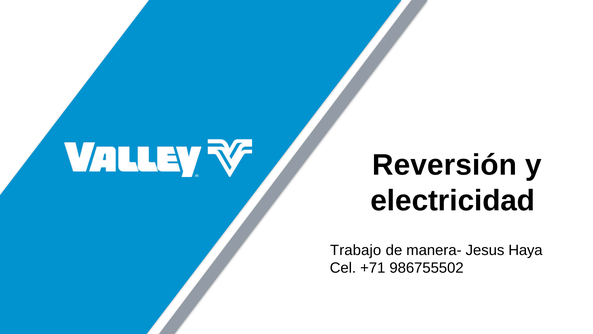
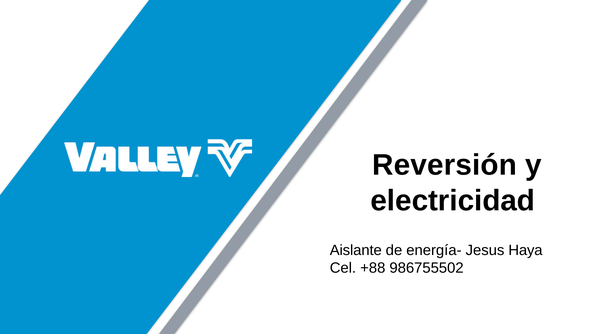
Trabajo: Trabajo -> Aislante (356, 250)
manera-: manera- -> energía- (434, 250)
+71: +71 -> +88 (373, 268)
